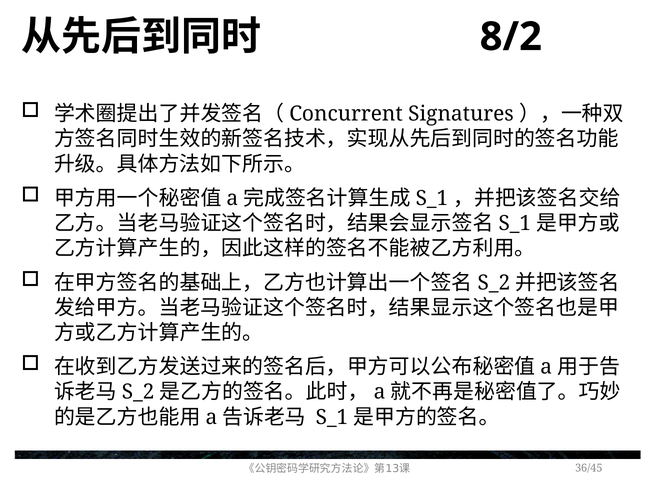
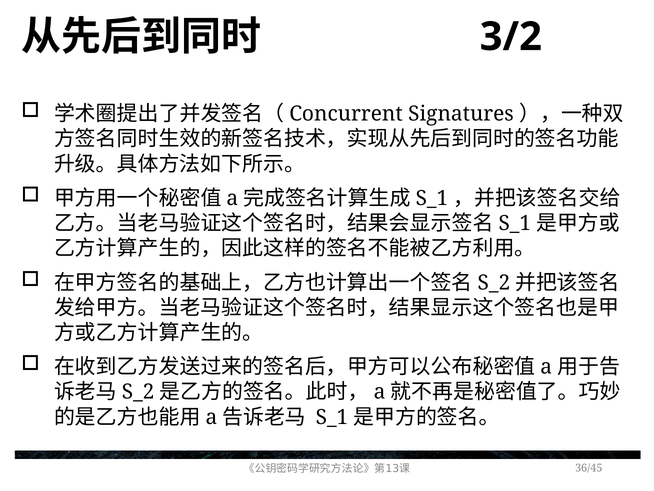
8/2: 8/2 -> 3/2 (511, 37)
